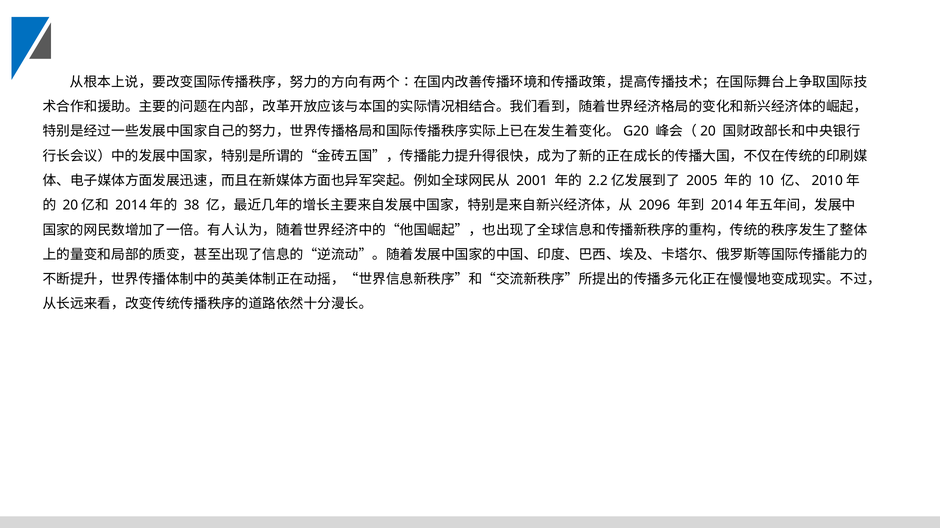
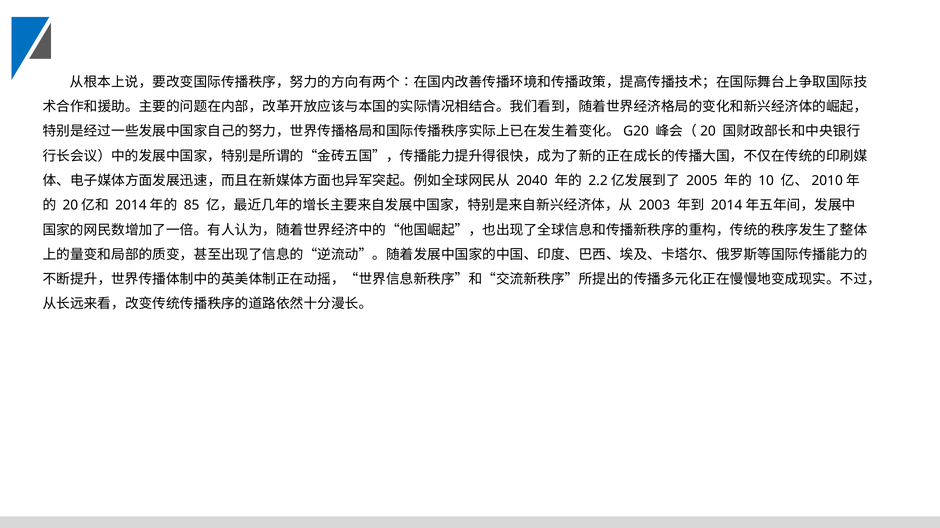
2001: 2001 -> 2040 (532, 181)
38: 38 -> 85 (192, 206)
2096: 2096 -> 2003 (654, 206)
